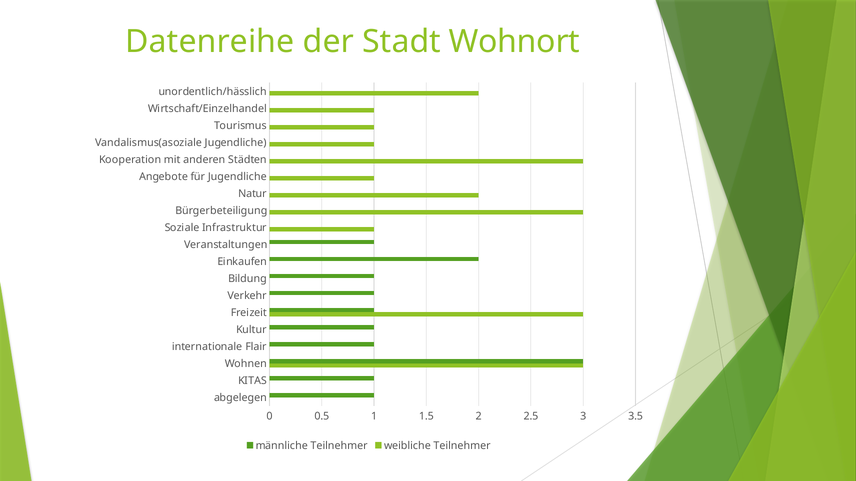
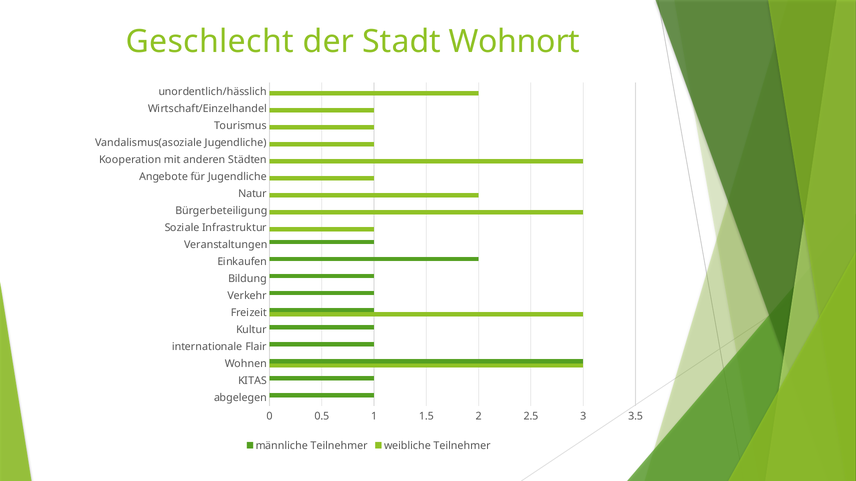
Datenreihe: Datenreihe -> Geschlecht (210, 42)
